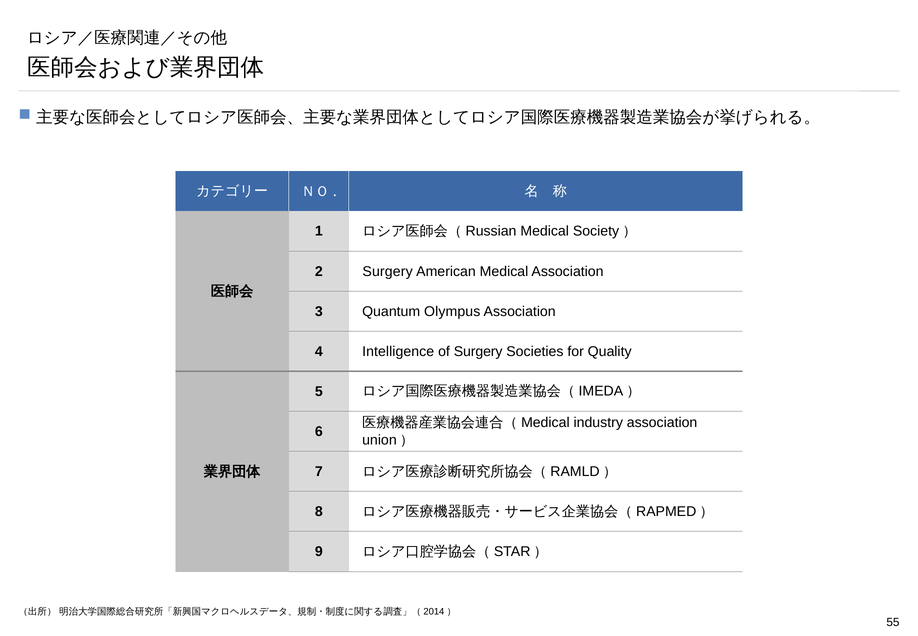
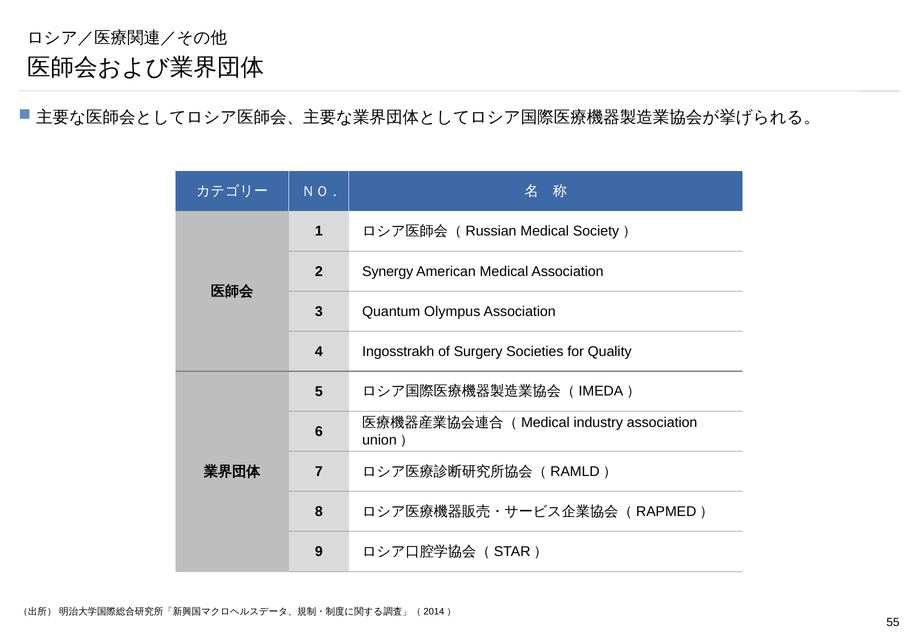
2 Surgery: Surgery -> Synergy (388, 271)
Intelligence: Intelligence -> Ingosstrakh (398, 351)
